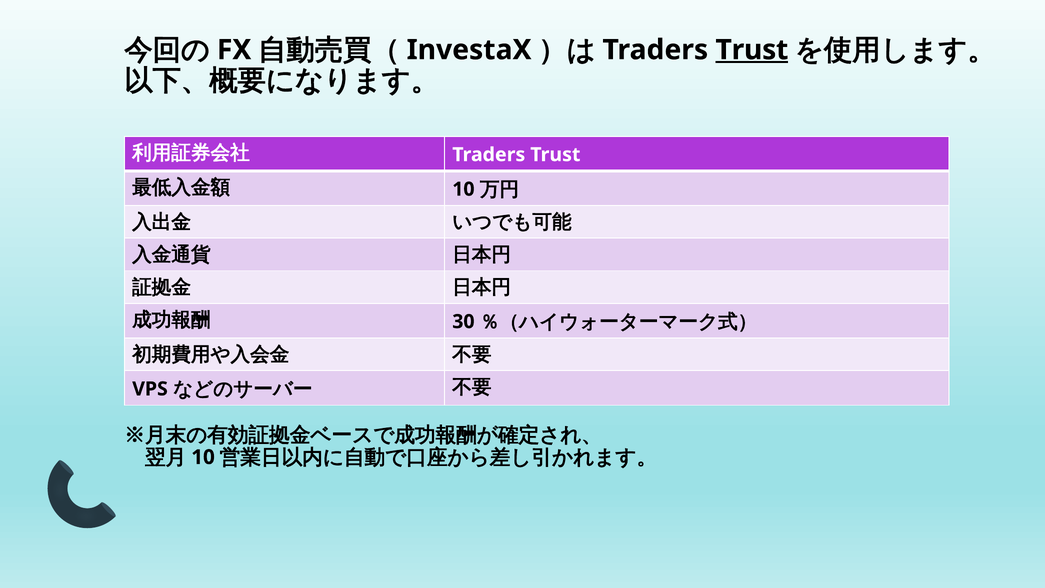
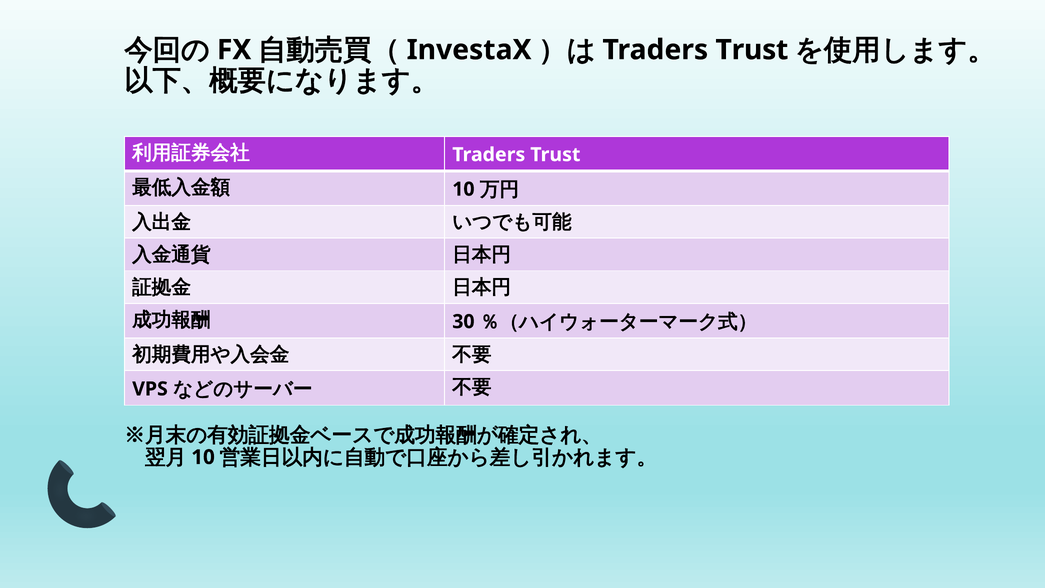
Trust underline: present -> none (752, 50)
